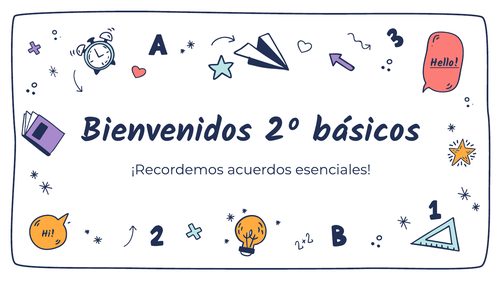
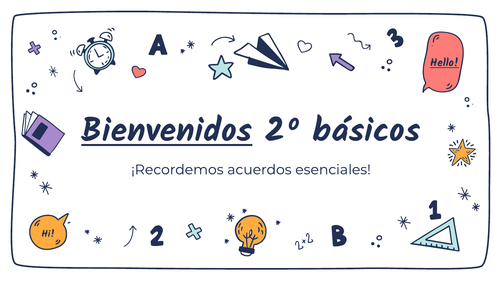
Bienvenidos underline: none -> present (167, 131)
